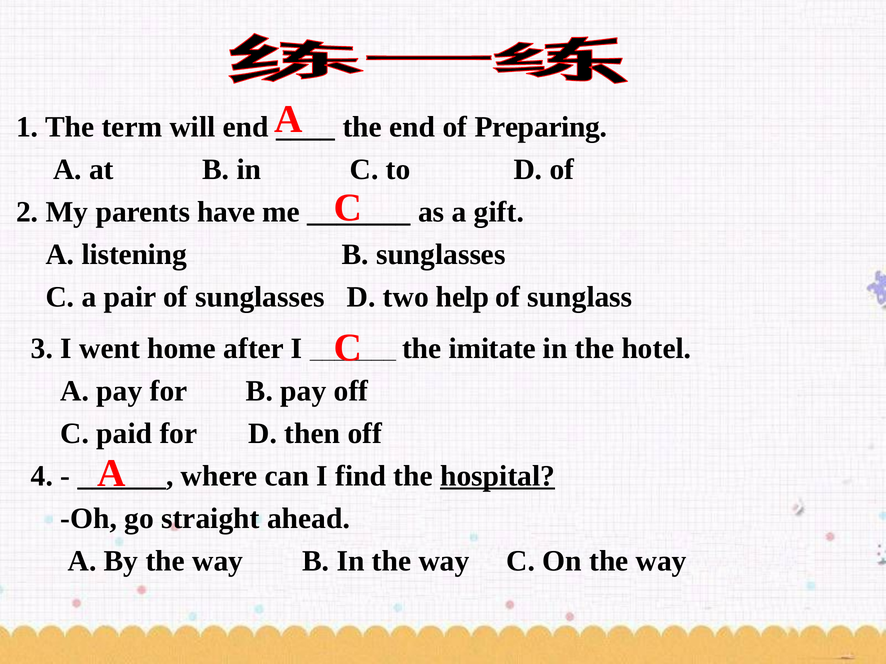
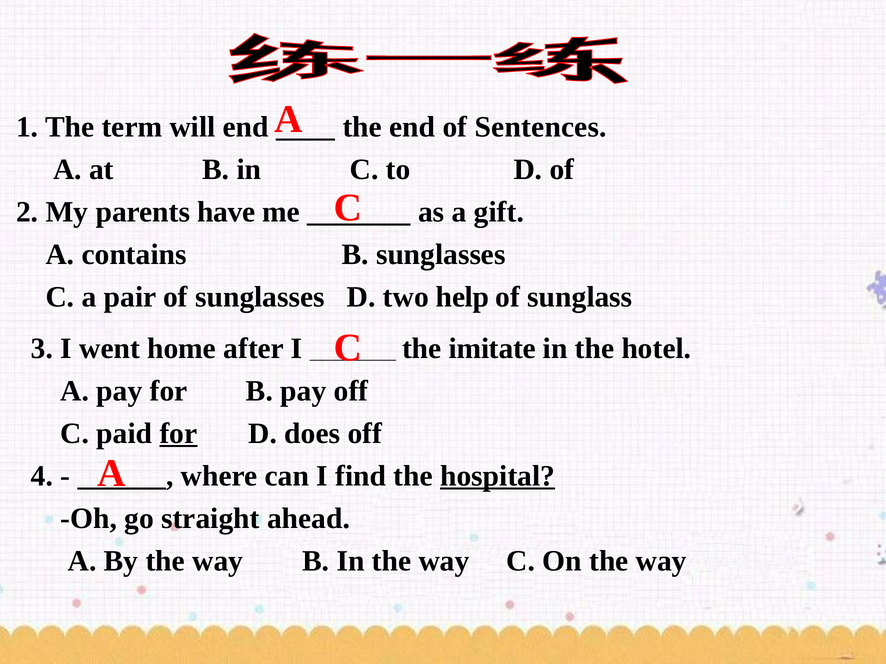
Preparing: Preparing -> Sentences (541, 127)
listening: listening -> contains (134, 255)
for underline: none -> present (178, 434)
then: then -> does (312, 434)
